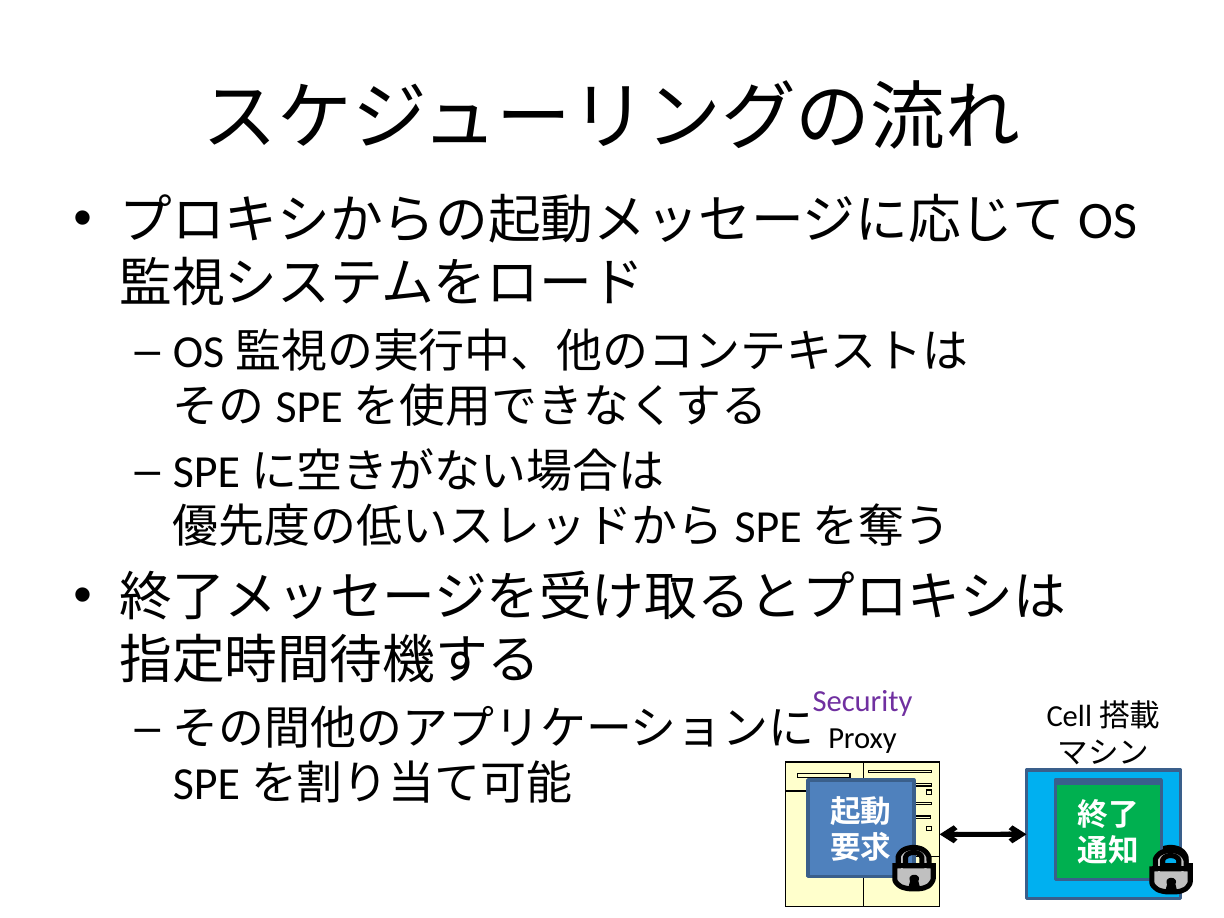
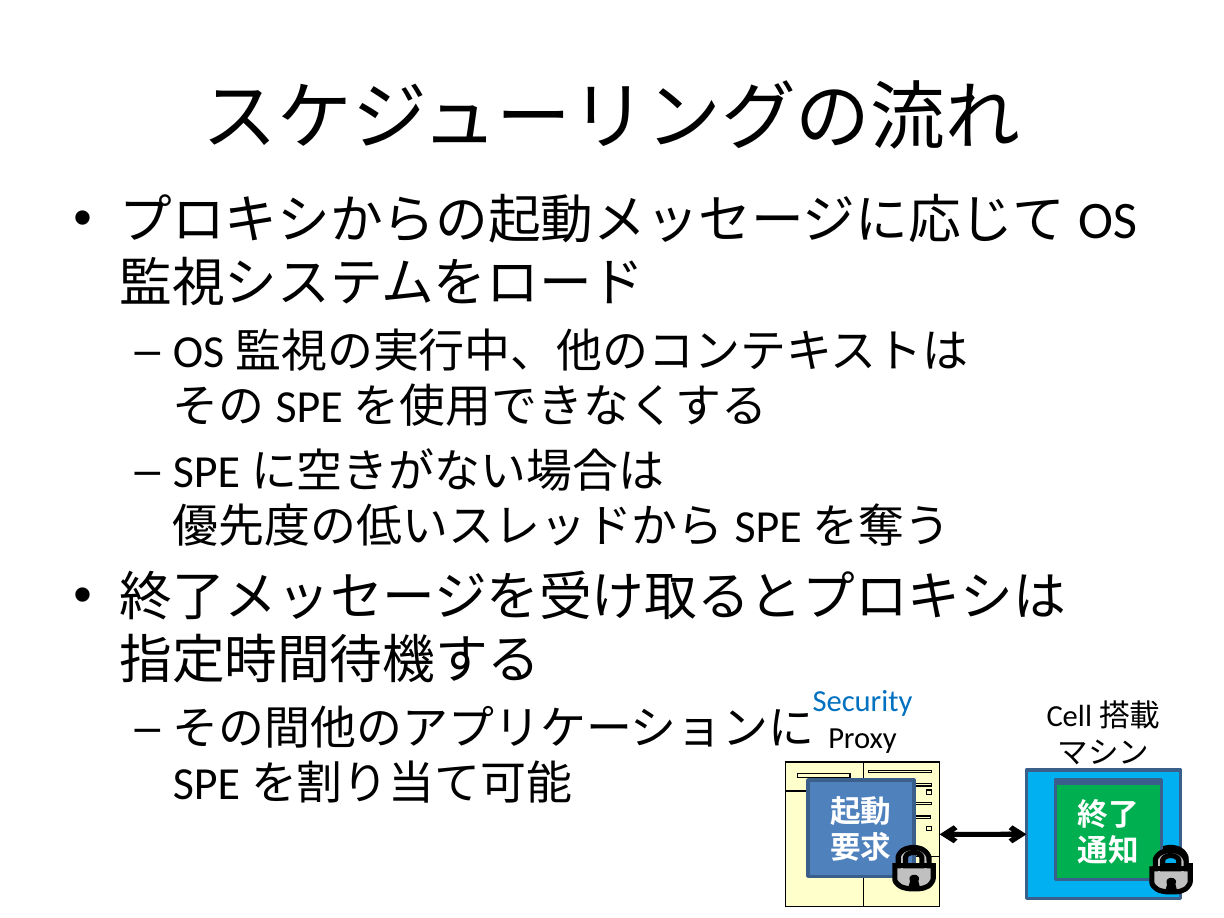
Security colour: purple -> blue (862, 702)
